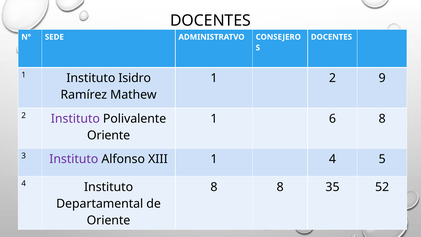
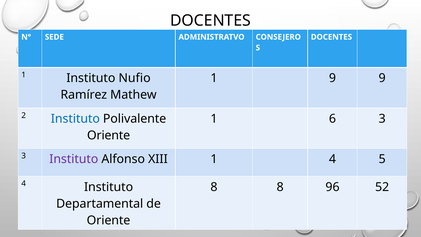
Isidro: Isidro -> Nufio (135, 78)
1 2: 2 -> 9 (333, 78)
Instituto colour: purple -> blue (75, 119)
6 8: 8 -> 3 (382, 119)
35: 35 -> 96 (333, 187)
